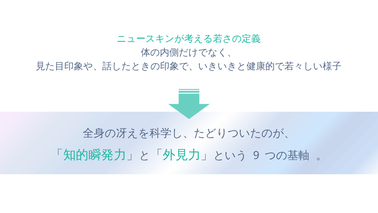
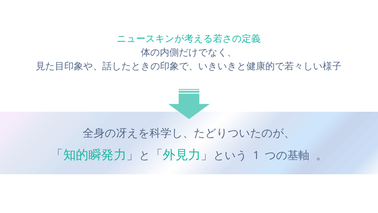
9: 9 -> 1 (256, 155)
